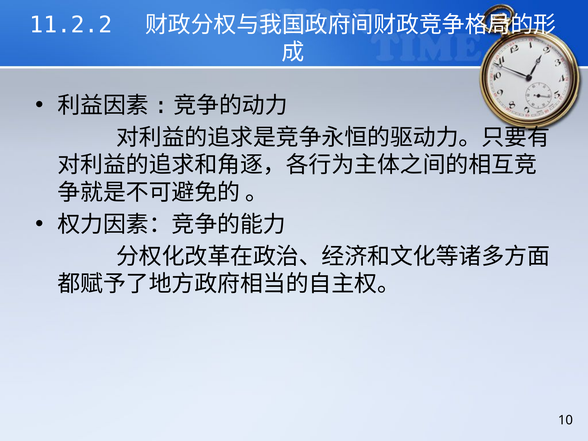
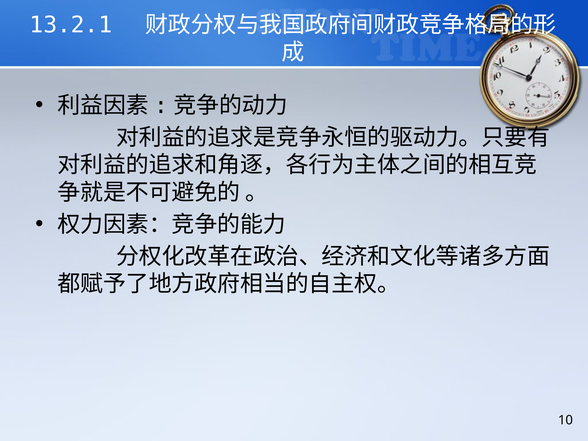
11.2.2: 11.2.2 -> 13.2.1 (71, 25)
